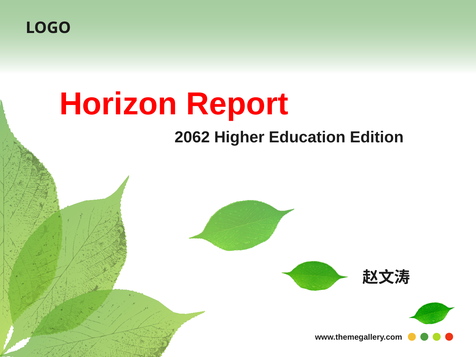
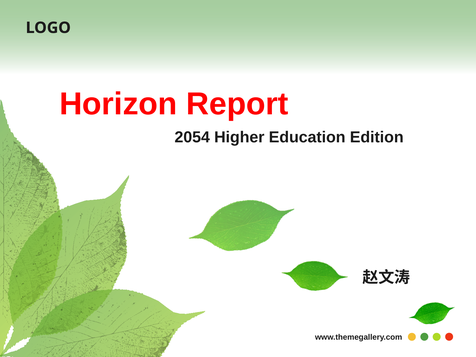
2062: 2062 -> 2054 (192, 137)
